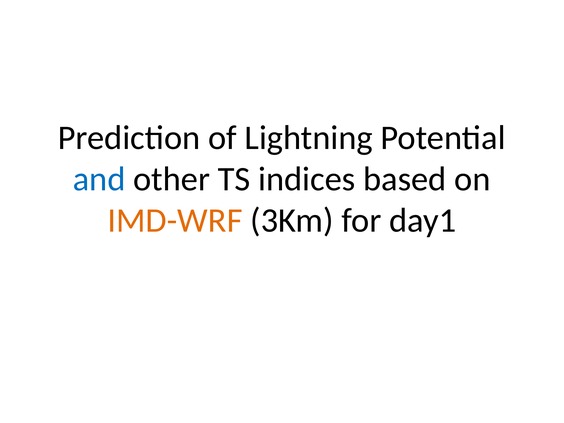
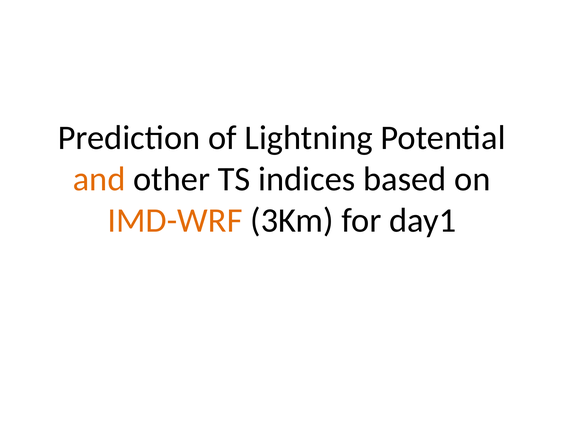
and colour: blue -> orange (99, 179)
